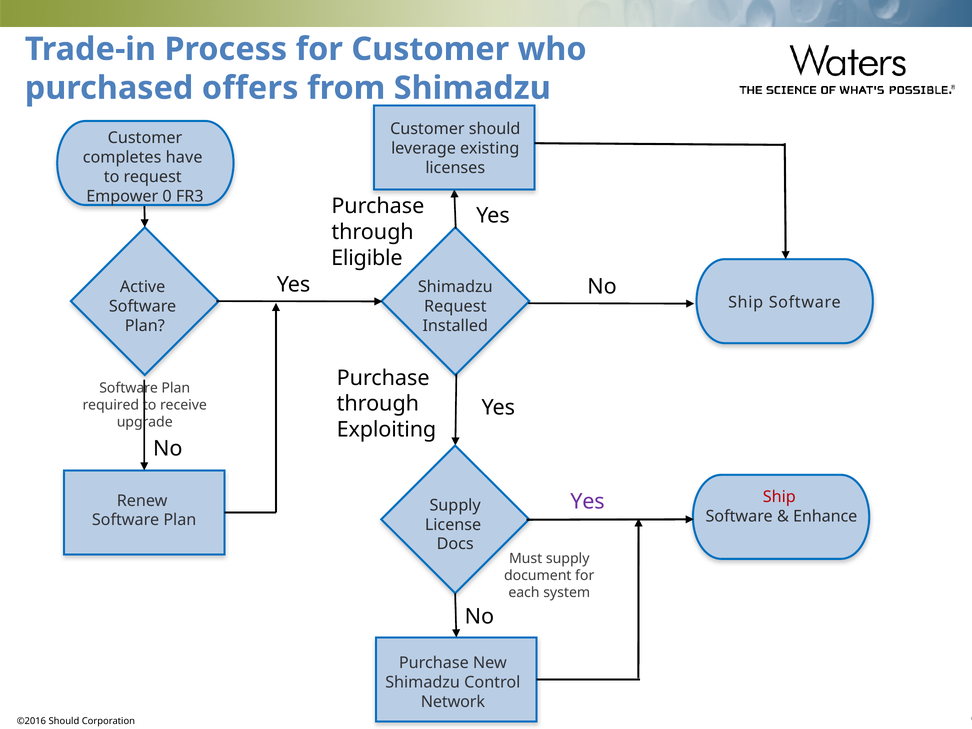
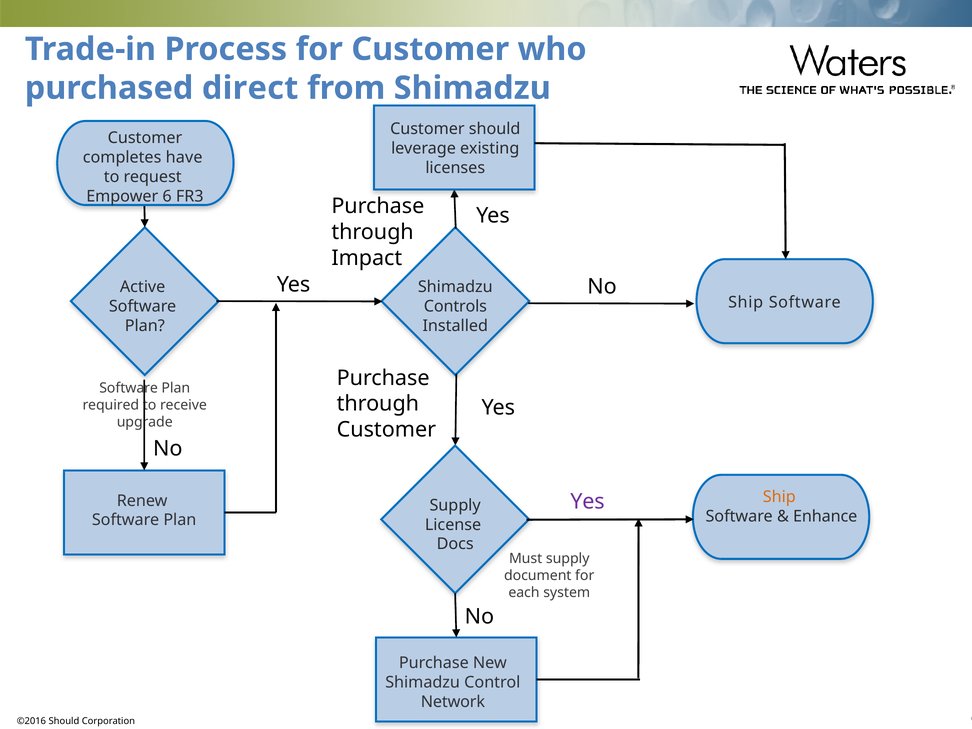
offers: offers -> direct (250, 88)
Empower 0: 0 -> 6 (167, 196)
Eligible: Eligible -> Impact (367, 258)
Request: Request -> Controls (455, 307)
Exploiting: Exploiting -> Customer (386, 430)
Ship colour: red -> orange (779, 497)
